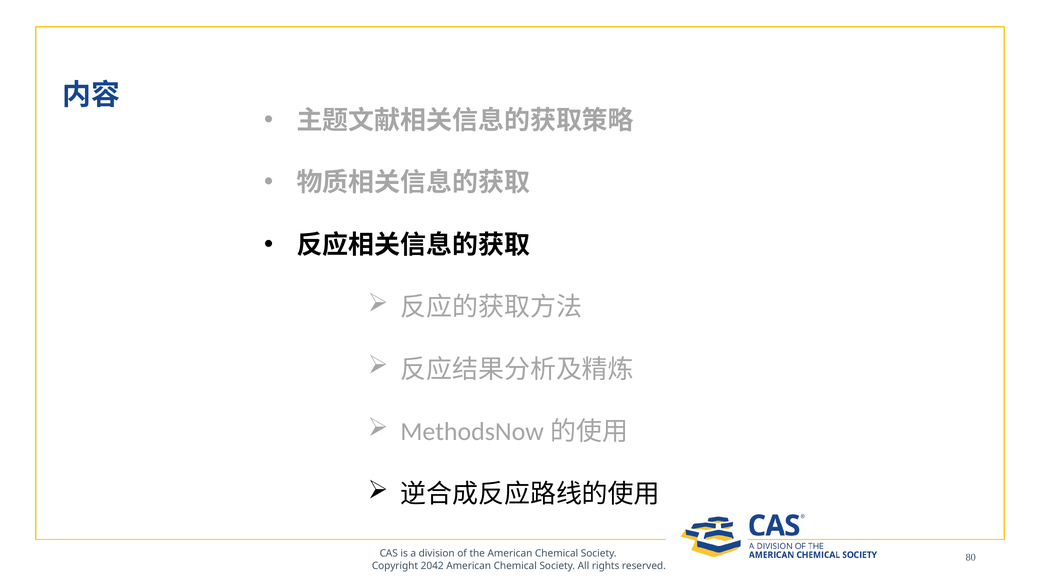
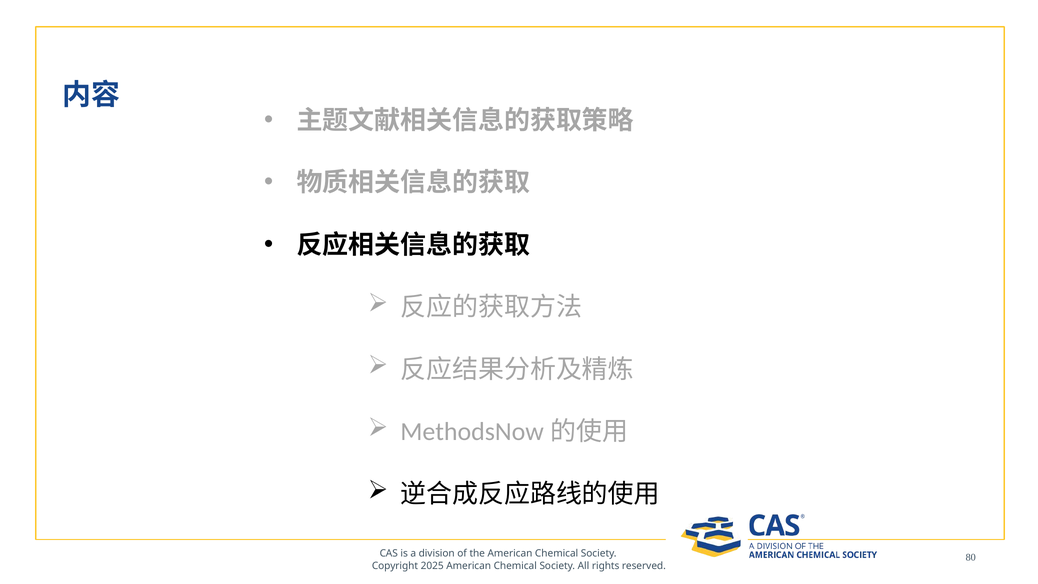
2042: 2042 -> 2025 (432, 566)
